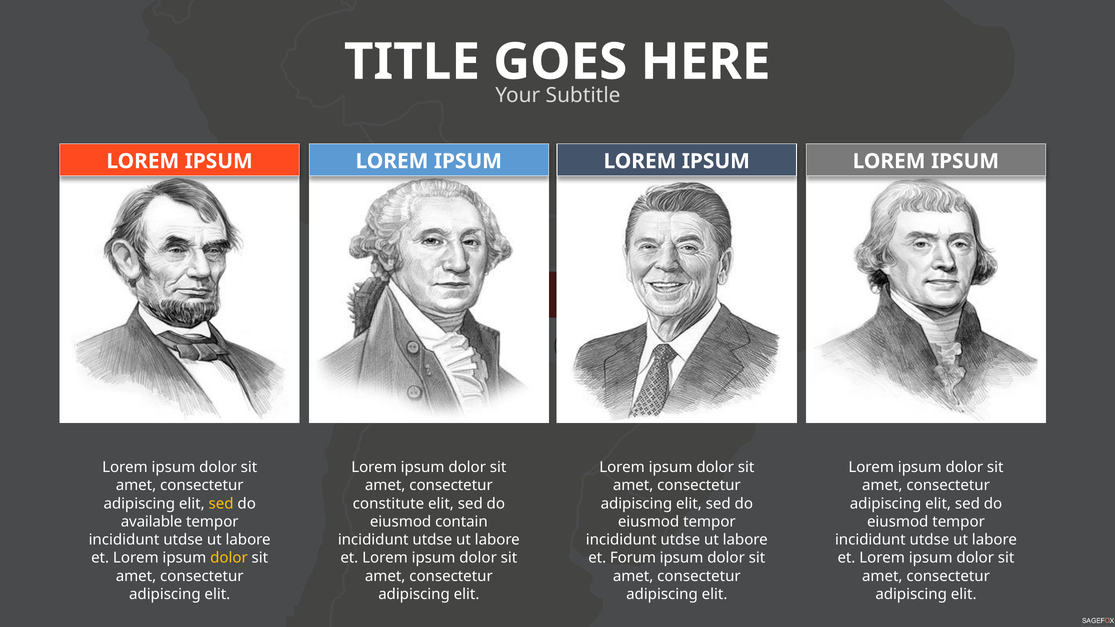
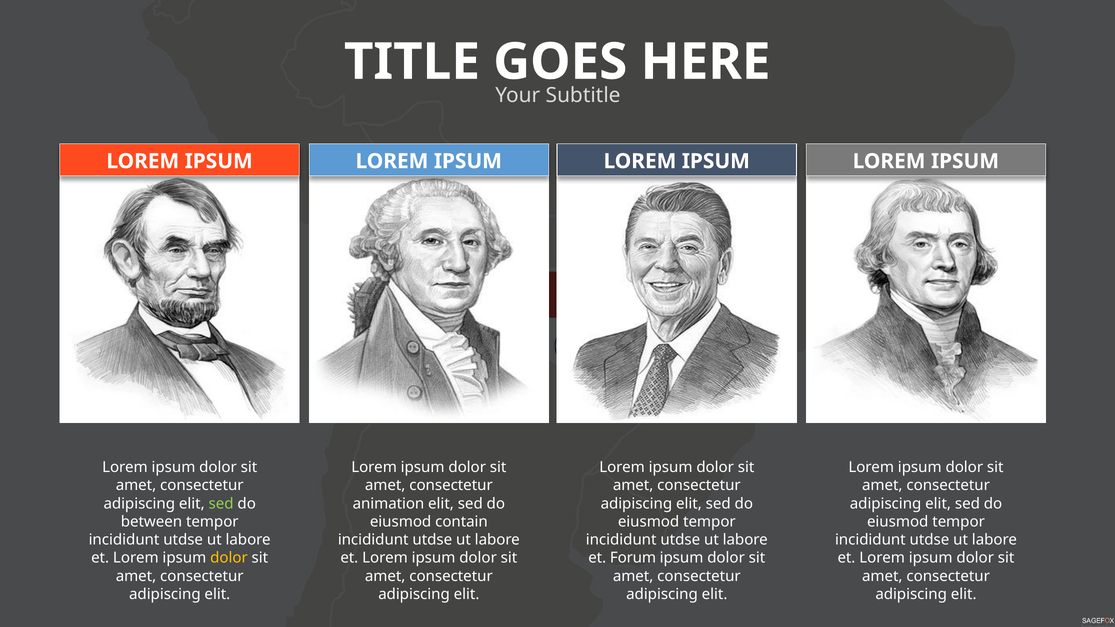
sed colour: yellow -> light green (221, 504)
constitute: constitute -> animation (388, 504)
available: available -> between (151, 522)
